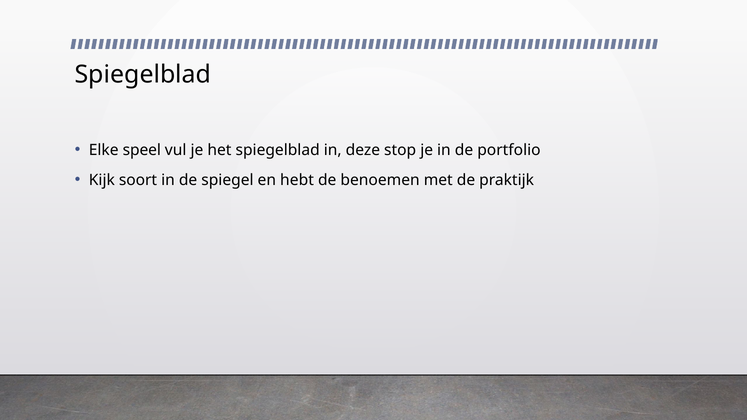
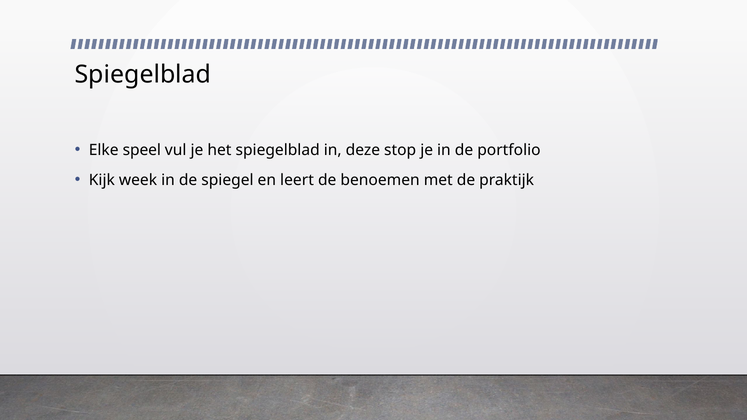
soort: soort -> week (138, 180)
hebt: hebt -> leert (297, 180)
